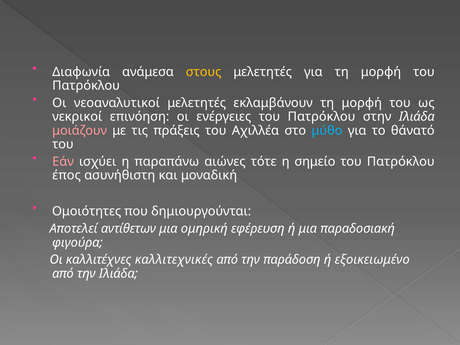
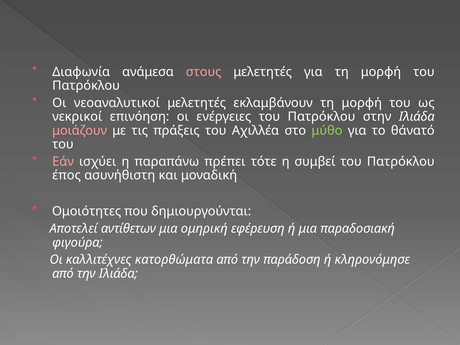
στους colour: yellow -> pink (204, 72)
μύθο colour: light blue -> light green (327, 131)
αιώνες: αιώνες -> πρέπει (225, 162)
σημείο: σημείο -> συμβεί (315, 162)
καλλιτεχνικές: καλλιτεχνικές -> κατορθώματα (174, 260)
εξοικειωμένο: εξοικειωμένο -> κληρονόμησε (372, 260)
